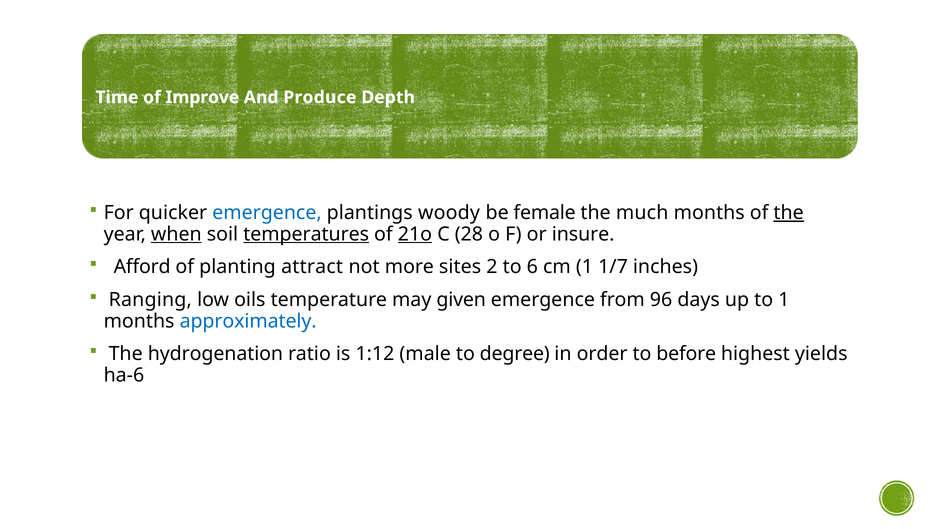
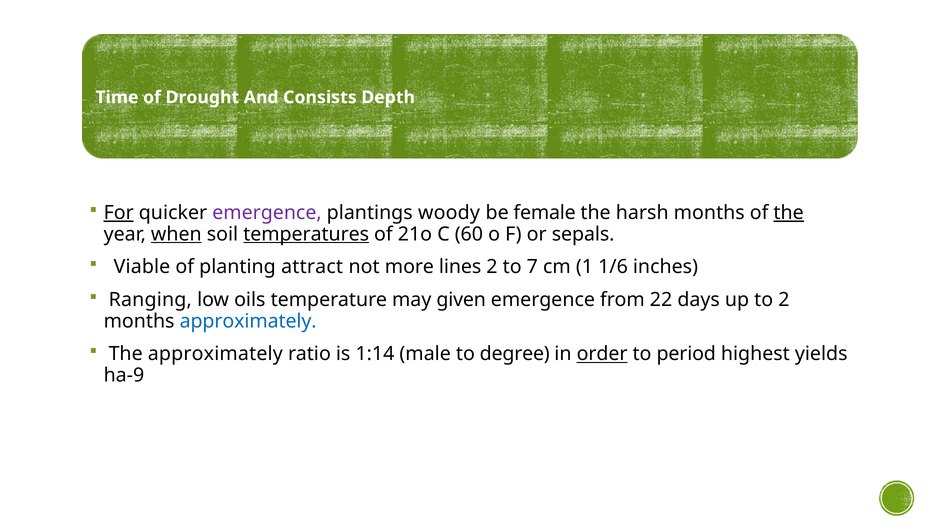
Improve: Improve -> Drought (202, 97)
Produce: Produce -> Consists (320, 97)
For underline: none -> present (119, 213)
emergence colour: blue -> purple (267, 213)
much: much -> harsh (642, 213)
21o underline: present -> none (415, 234)
28: 28 -> 60 (469, 234)
insure: insure -> sepals (583, 234)
Afford: Afford -> Viable (142, 267)
sites: sites -> lines (460, 267)
6: 6 -> 7 (532, 267)
1/7: 1/7 -> 1/6 (613, 267)
96: 96 -> 22 (661, 300)
to 1: 1 -> 2 (784, 300)
The hydrogenation: hydrogenation -> approximately (215, 354)
1:12: 1:12 -> 1:14 (375, 354)
order underline: none -> present (602, 354)
before: before -> period (686, 354)
ha-6: ha-6 -> ha-9 (124, 375)
